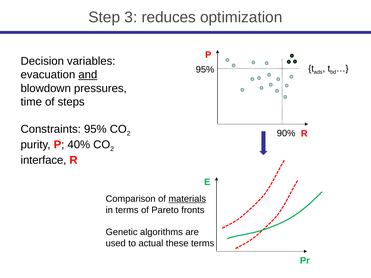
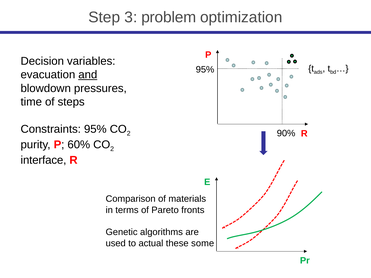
reduces: reduces -> problem (169, 17)
40%: 40% -> 60% (79, 145)
materials underline: present -> none (187, 199)
these terms: terms -> some (203, 244)
